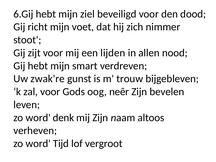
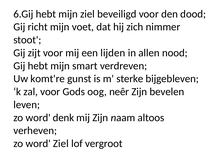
zwak're: zwak're -> komt're (48, 79)
trouw: trouw -> sterke (130, 79)
word Tijd: Tijd -> Ziel (61, 144)
